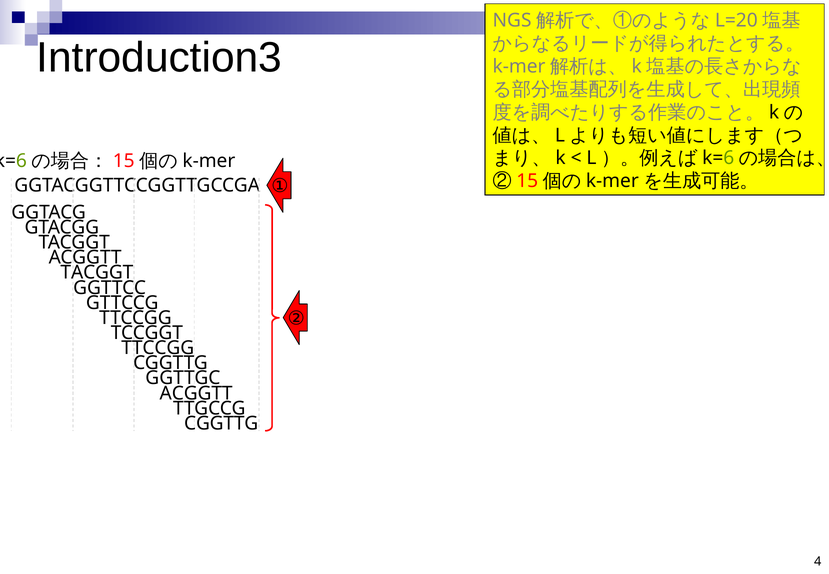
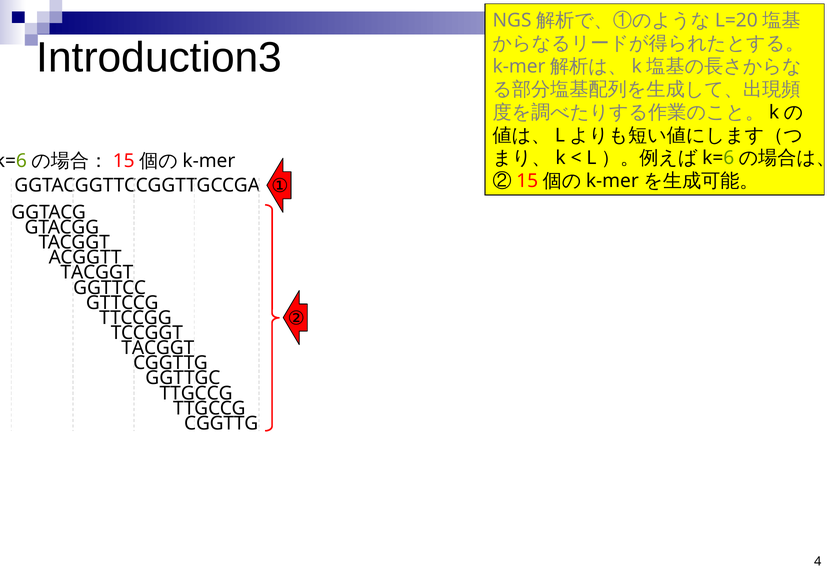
TTCCGG: TTCCGG -> TACGGT (158, 348)
ACGGTT: ACGGTT -> TTGCCG (196, 393)
